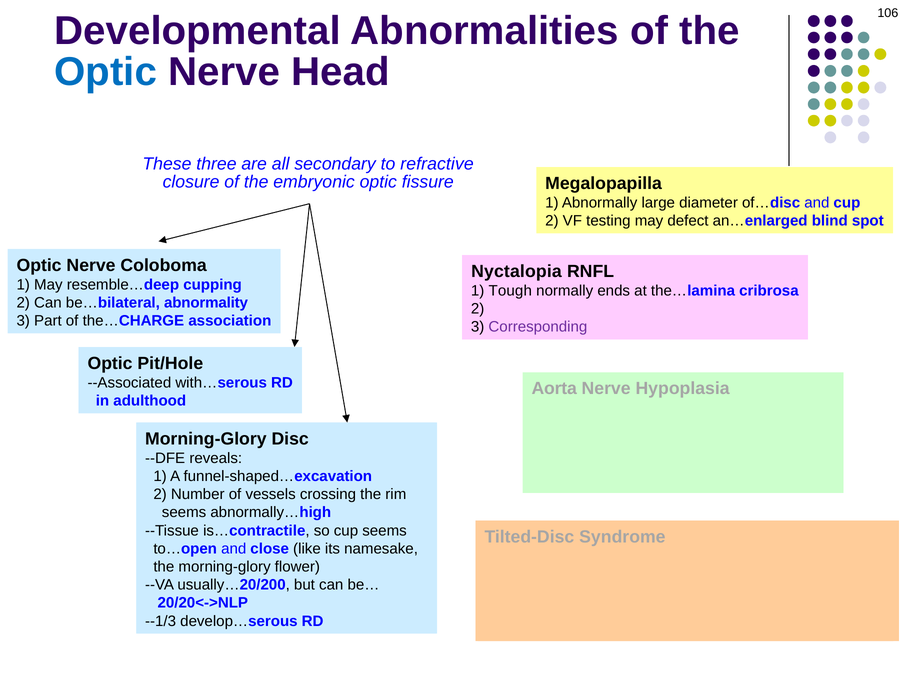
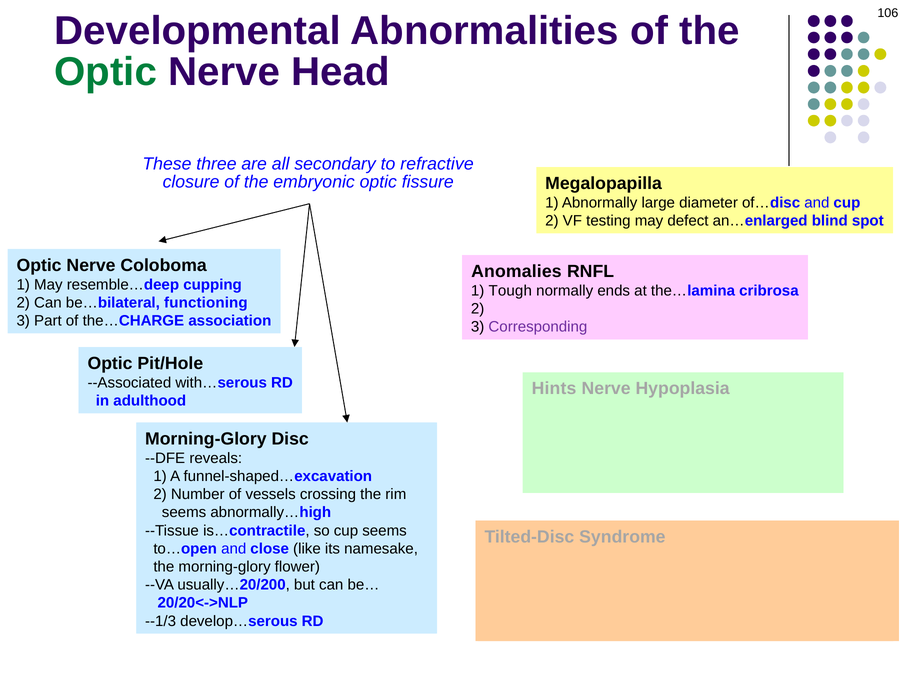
Optic colour: blue -> green (106, 72)
Nyctalopia: Nyctalopia -> Anomalies (516, 272)
be…bilateral abnormality: abnormality -> functioning (206, 303)
Aorta: Aorta -> Hints (554, 389)
